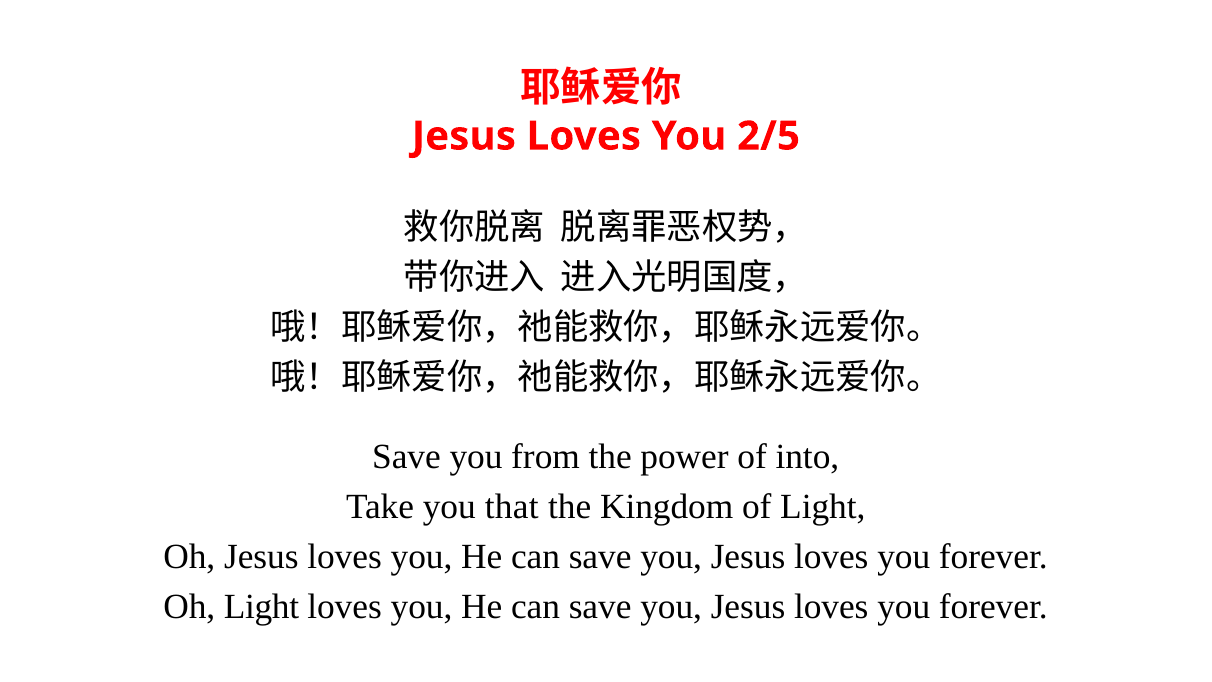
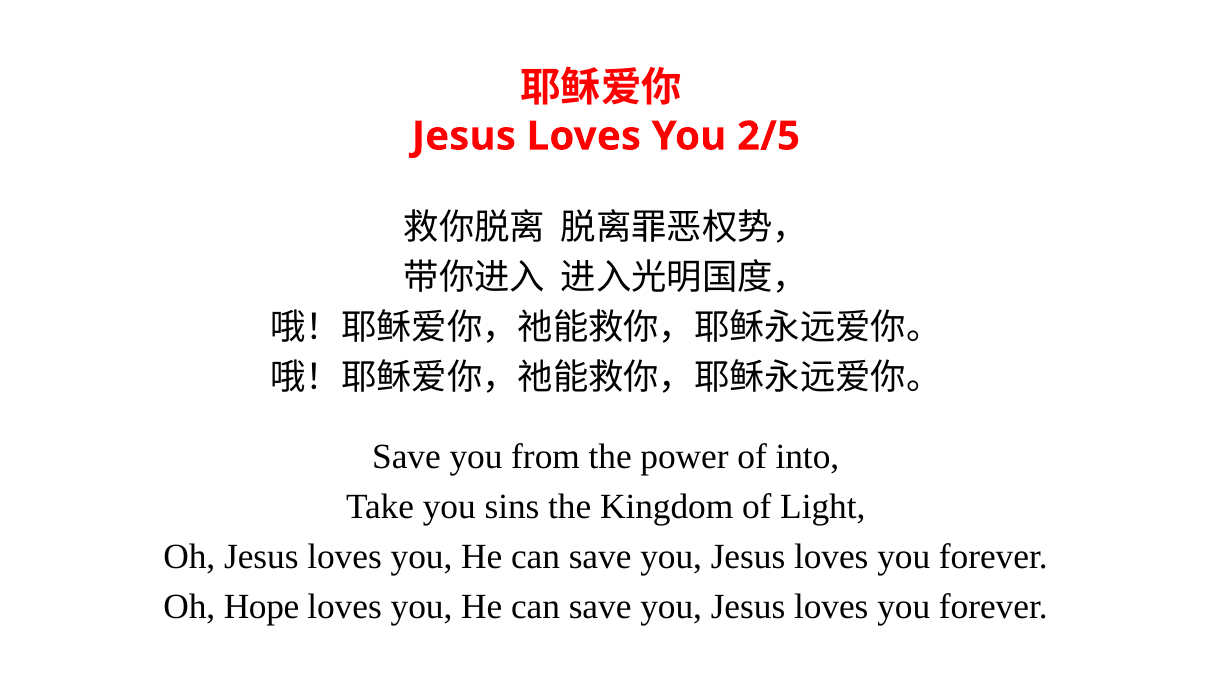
that: that -> sins (512, 506)
Oh Light: Light -> Hope (262, 606)
